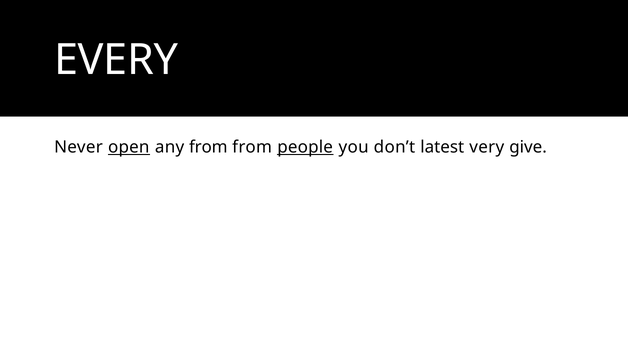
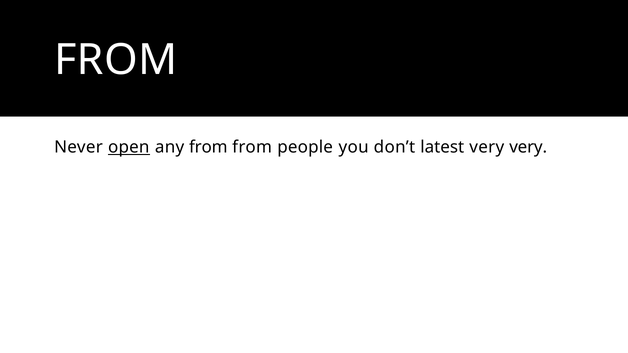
EVERY: EVERY -> FROM (116, 60)
people underline: present -> none (305, 147)
very give: give -> very (528, 147)
